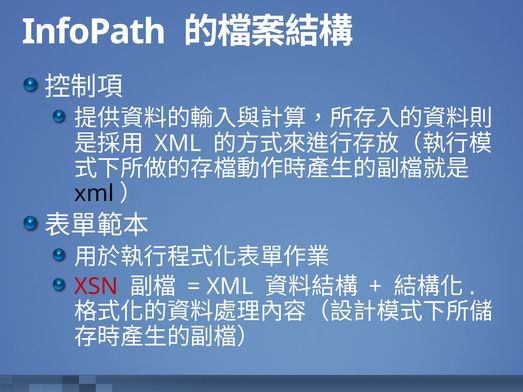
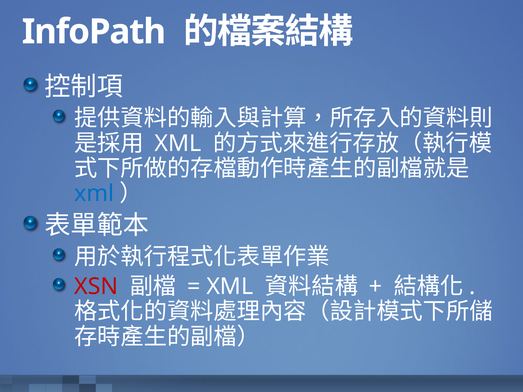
xml colour: black -> blue (94, 194)
